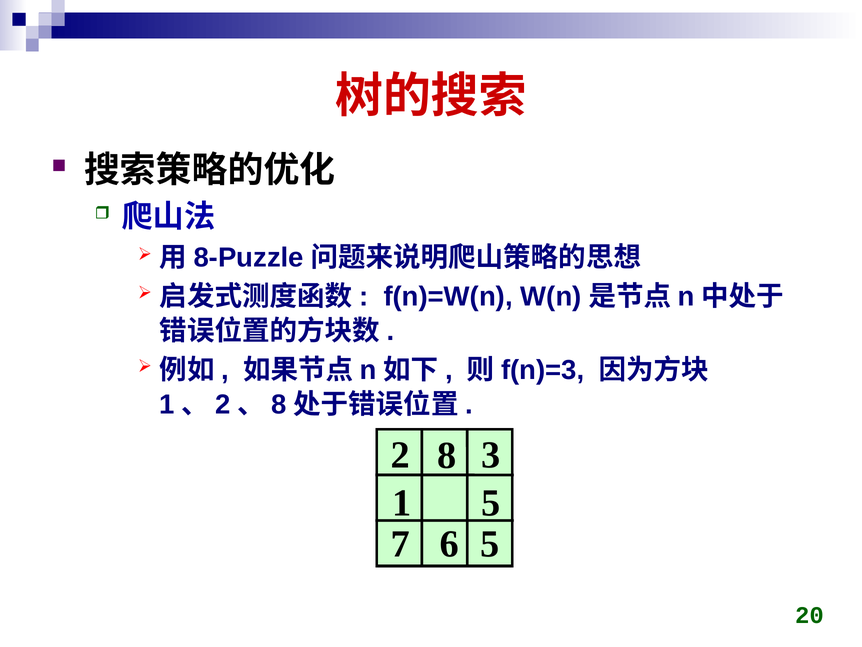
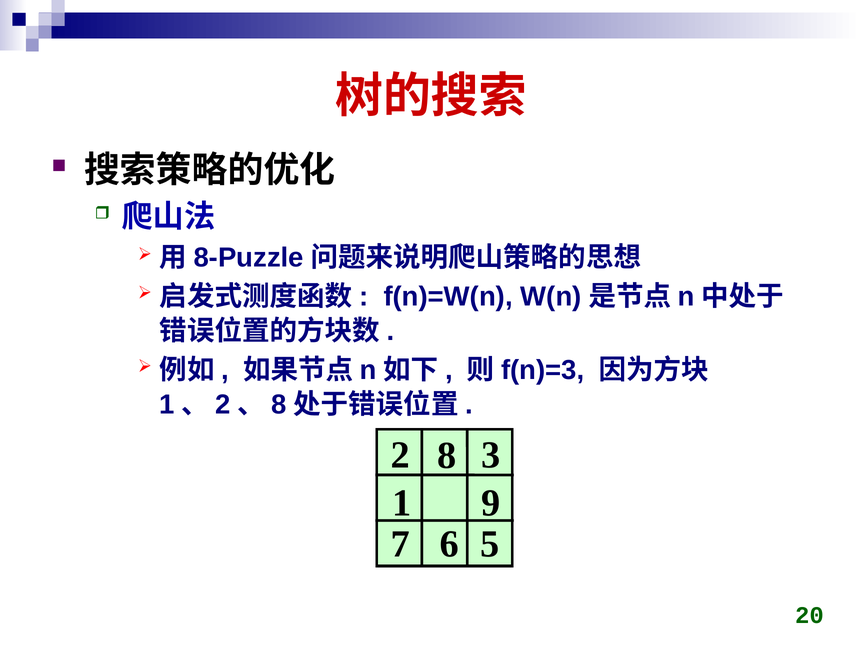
1 5: 5 -> 9 (491, 503)
